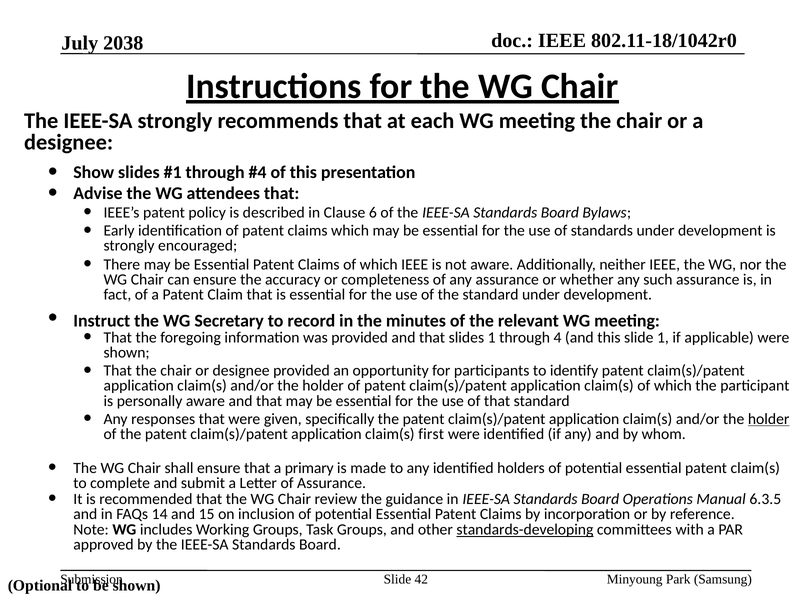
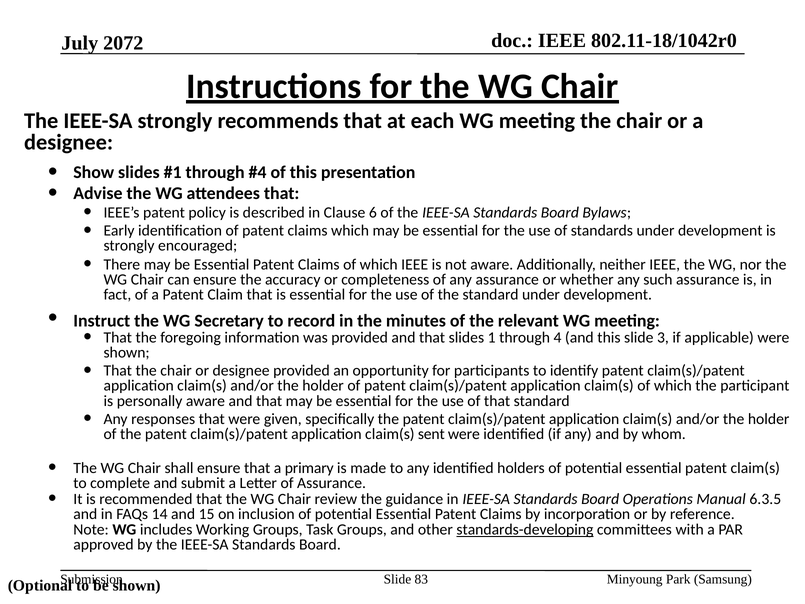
2038: 2038 -> 2072 (123, 43)
slide 1: 1 -> 3 (663, 337)
holder underline: present -> none (769, 419)
first: first -> sent (431, 434)
42: 42 -> 83 (421, 579)
